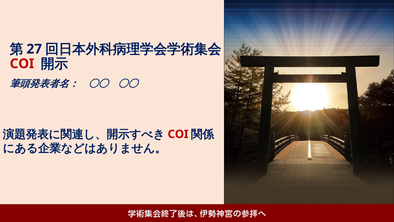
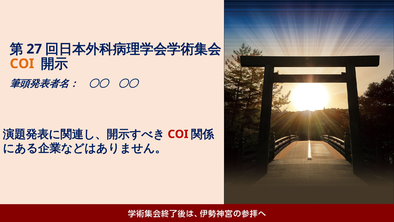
COI colour: red -> orange (22, 64)
